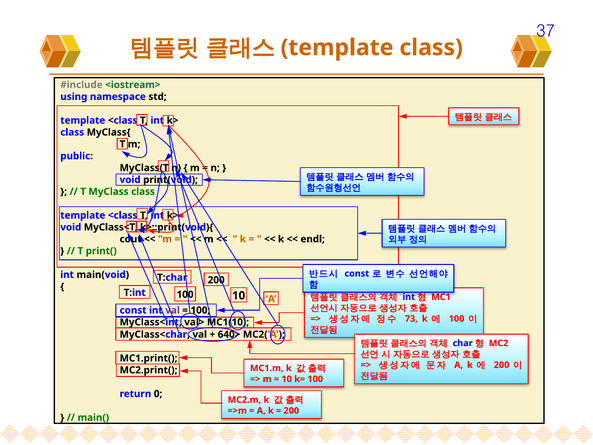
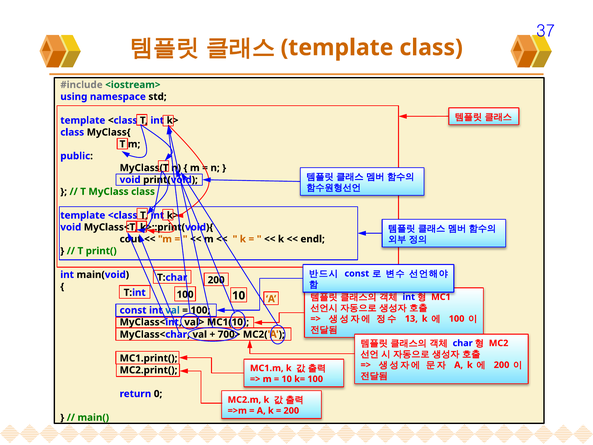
val colour: purple -> blue (173, 310)
73: 73 -> 13 (411, 319)
640>: 640> -> 700> (229, 334)
